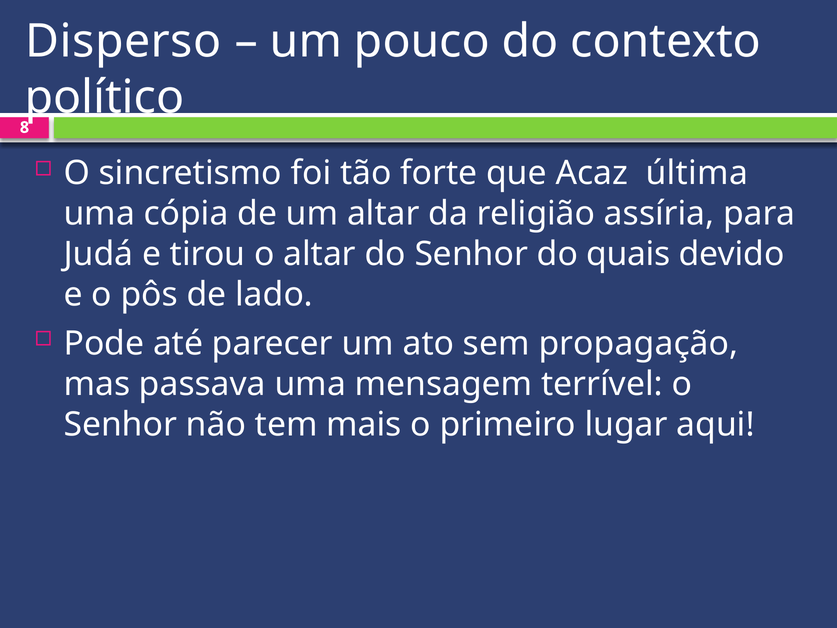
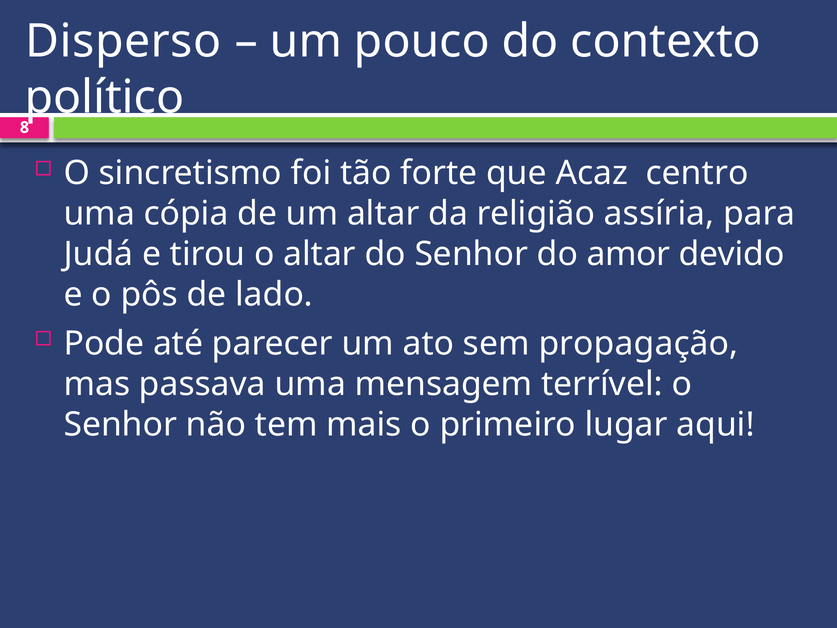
última: última -> centro (697, 173)
quais: quais -> amor (628, 254)
